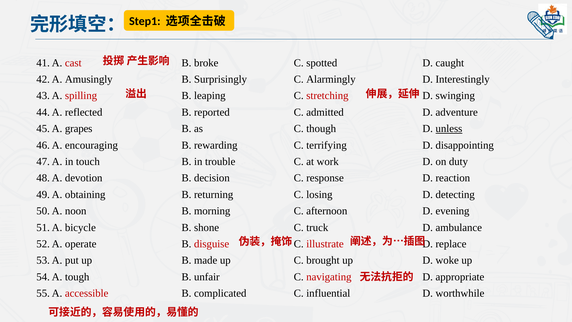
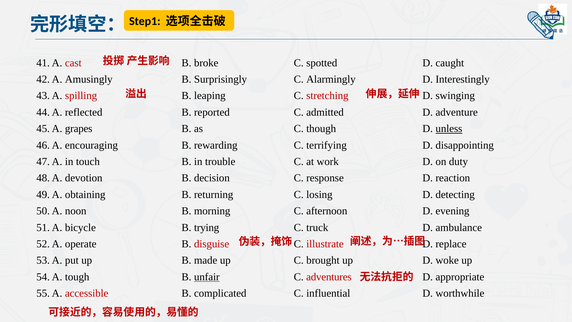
shone: shone -> trying (207, 227)
unfair underline: none -> present (207, 277)
navigating: navigating -> adventures (329, 277)
